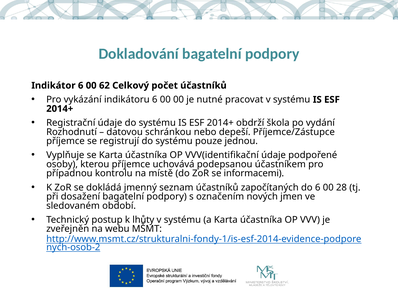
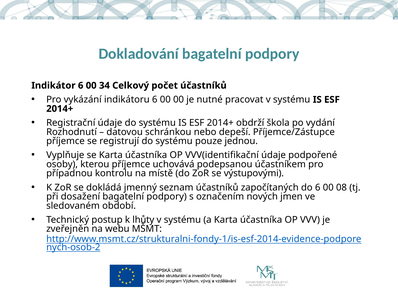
62: 62 -> 34 (104, 86)
informacemi: informacemi -> výstupovými (254, 174)
28: 28 -> 08 (341, 188)
